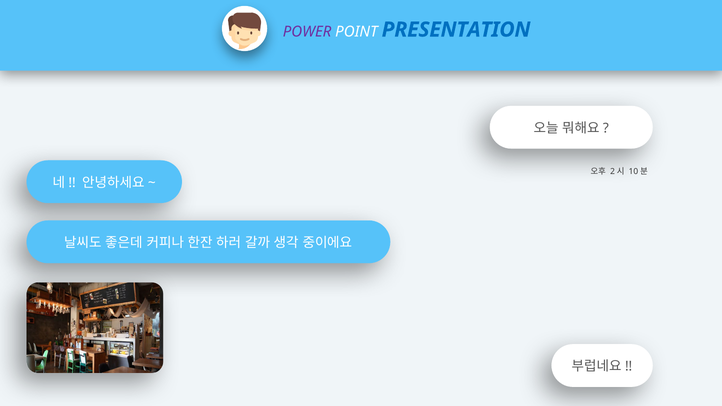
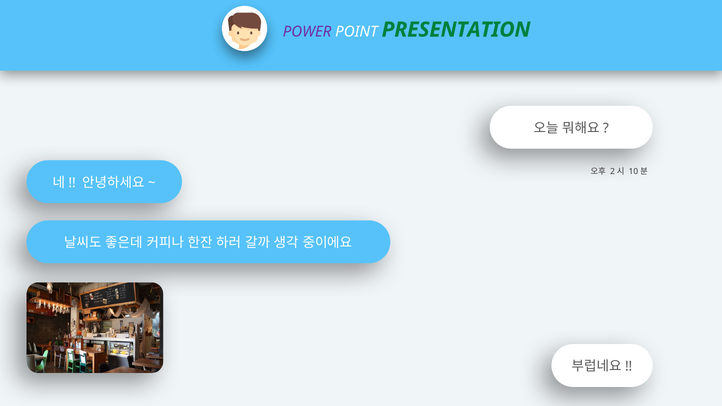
PRESENTATION colour: blue -> green (456, 30)
